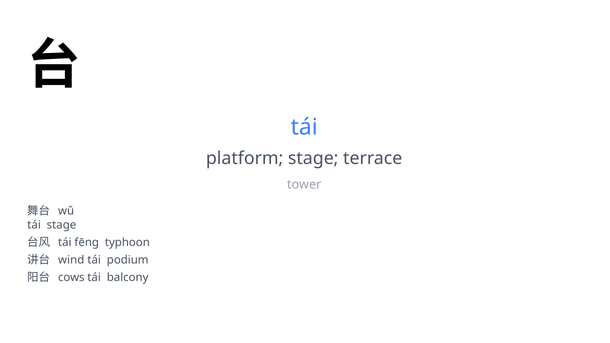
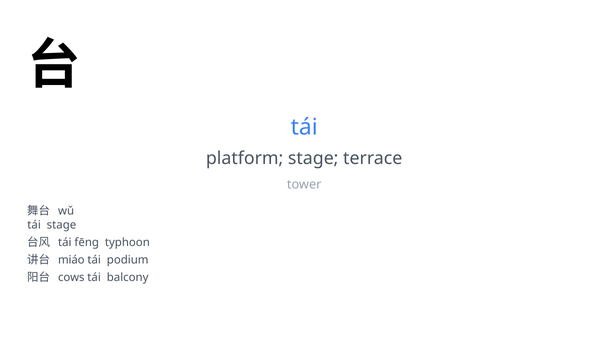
wind: wind -> miáo (71, 260)
